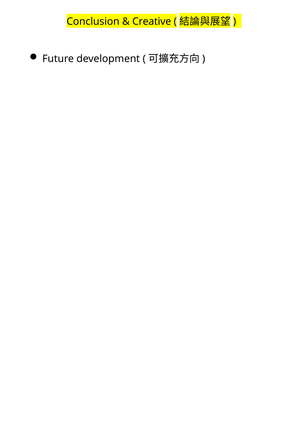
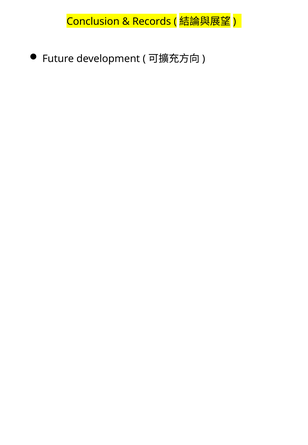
Creative: Creative -> Records (152, 21)
